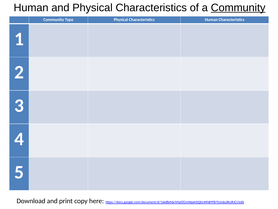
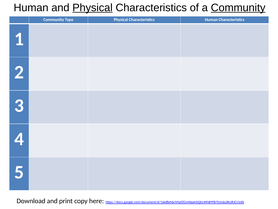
Physical underline: none -> present (93, 8)
